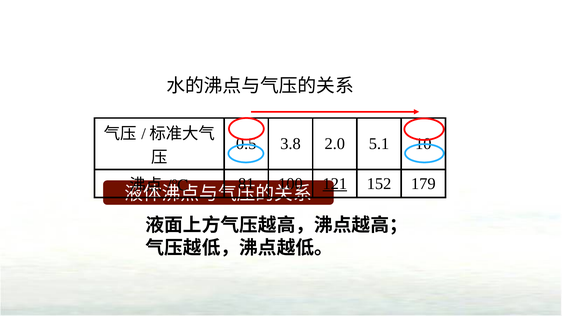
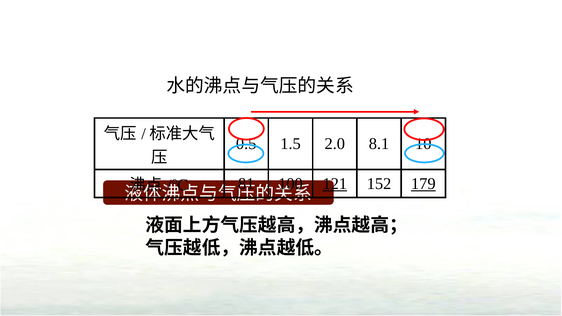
3.8: 3.8 -> 1.5 (290, 144)
5.1: 5.1 -> 8.1 (379, 144)
179 underline: none -> present (423, 184)
